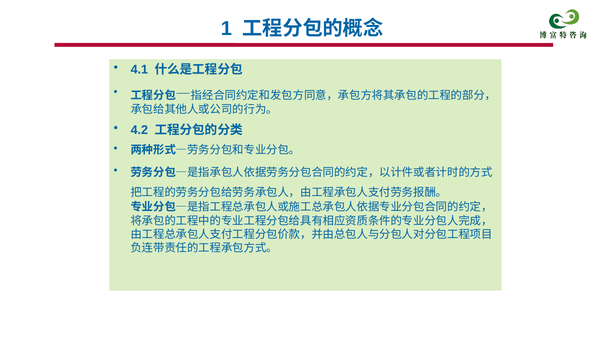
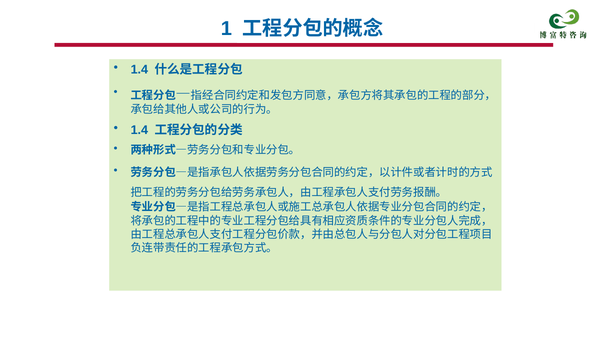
4.1: 4.1 -> 1.4 (139, 70)
4.2: 4.2 -> 1.4 (139, 130)
